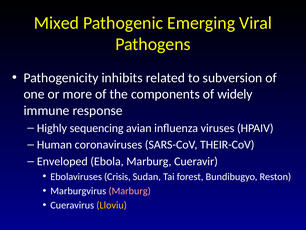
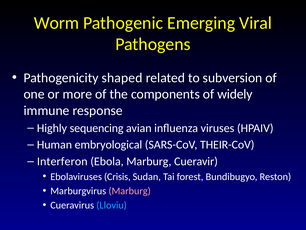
Mixed: Mixed -> Worm (57, 23)
inhibits: inhibits -> shaped (122, 78)
coronaviruses: coronaviruses -> embryological (108, 144)
Enveloped: Enveloped -> Interferon (62, 161)
Lloviu colour: yellow -> light blue (112, 205)
